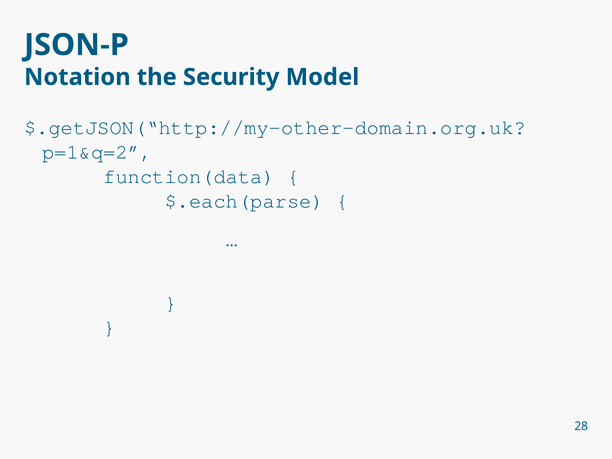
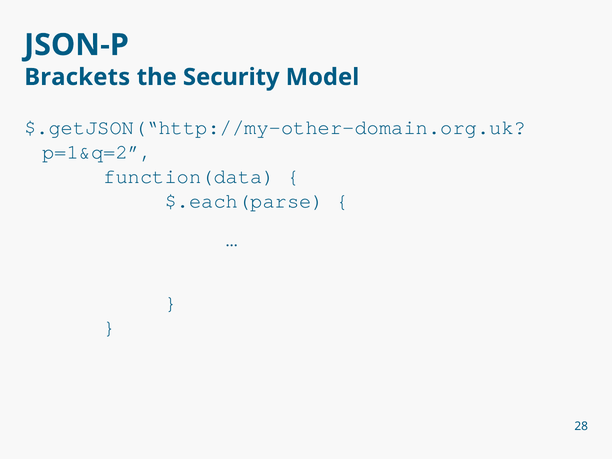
Notation: Notation -> Brackets (77, 77)
